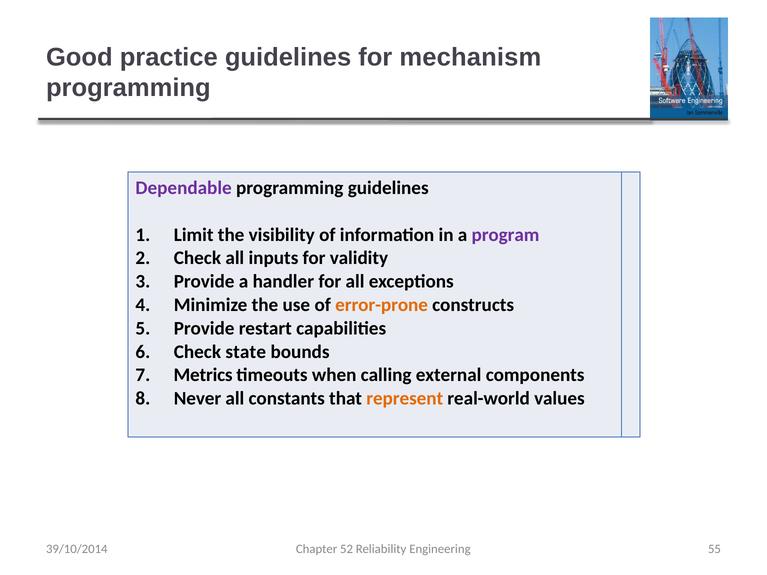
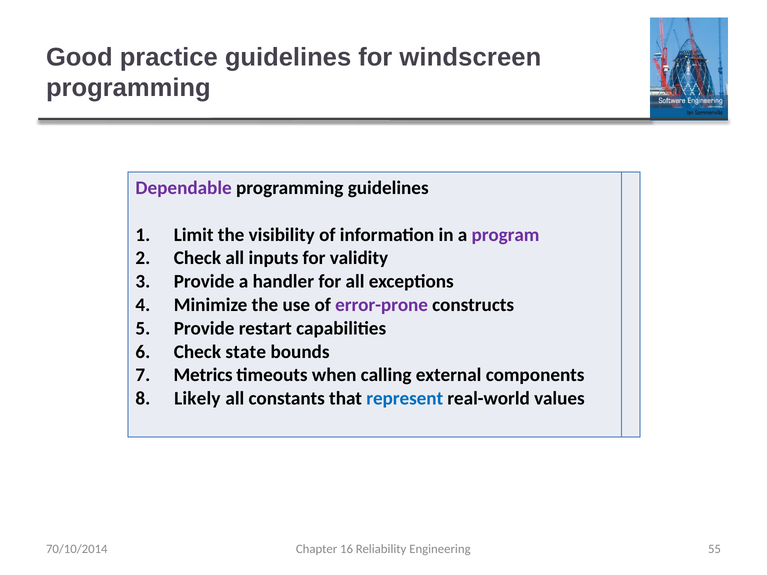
mechanism: mechanism -> windscreen (470, 57)
error-prone colour: orange -> purple (382, 305)
Never: Never -> Likely (197, 399)
represent colour: orange -> blue (405, 399)
39/10/2014: 39/10/2014 -> 70/10/2014 (77, 549)
52: 52 -> 16 (347, 549)
